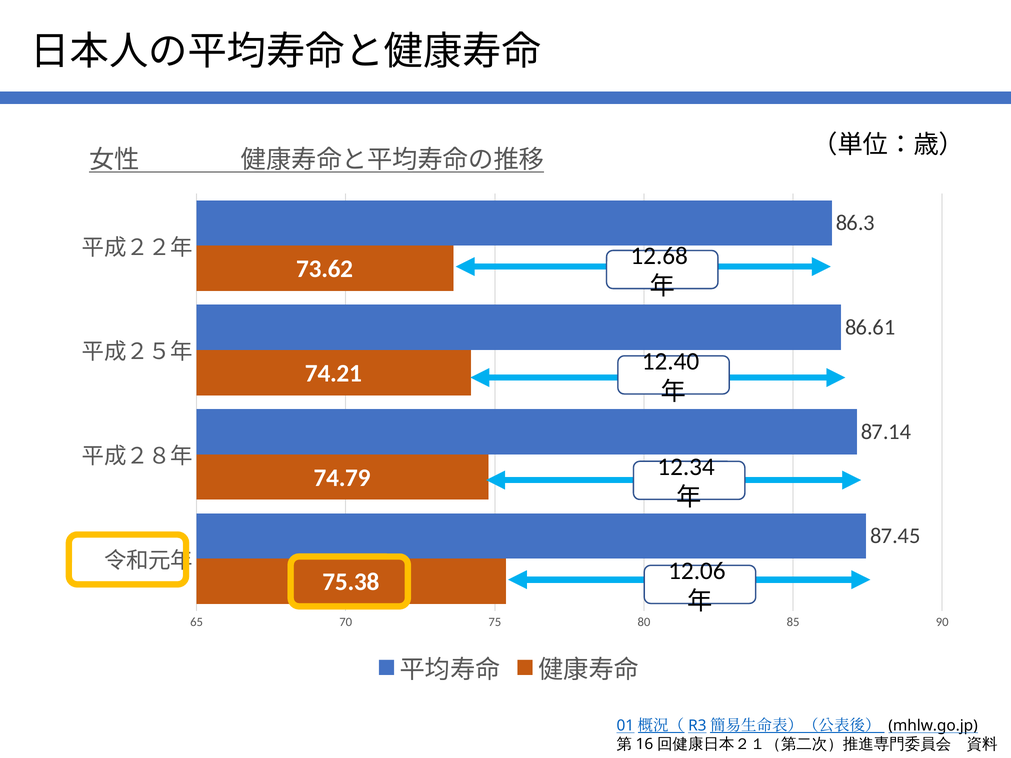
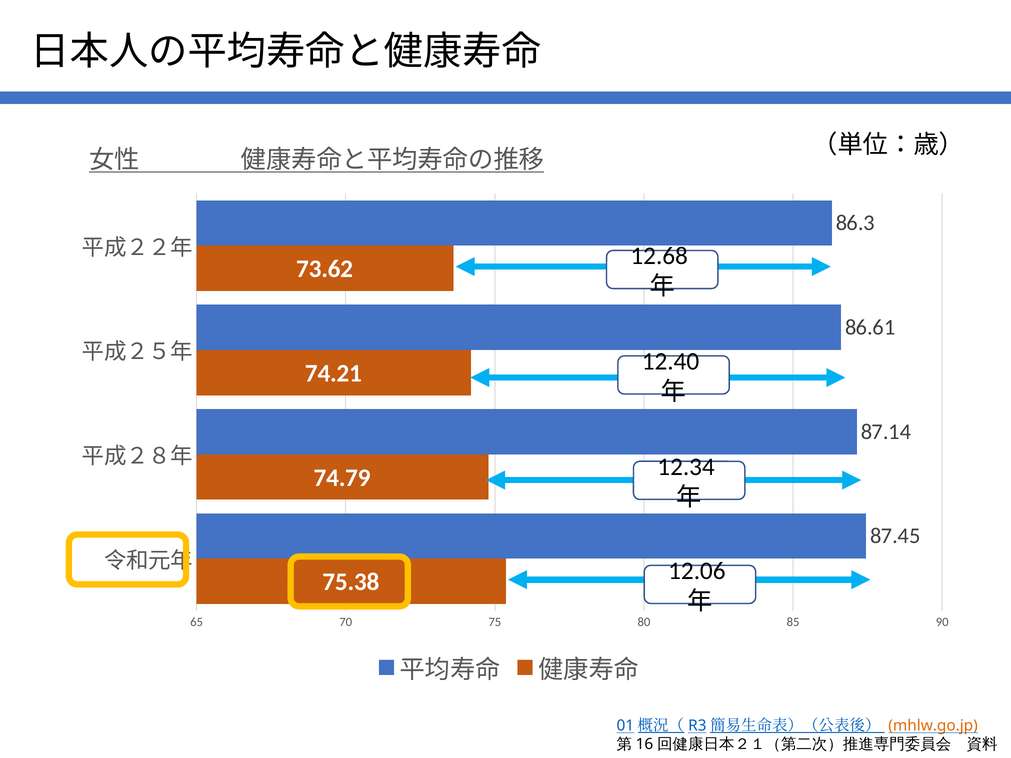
mhlw.go.jp colour: black -> orange (933, 726)
